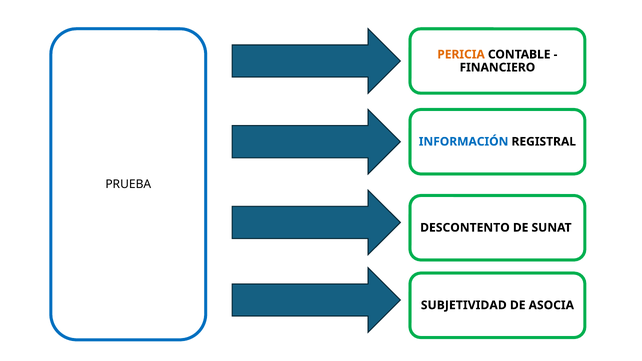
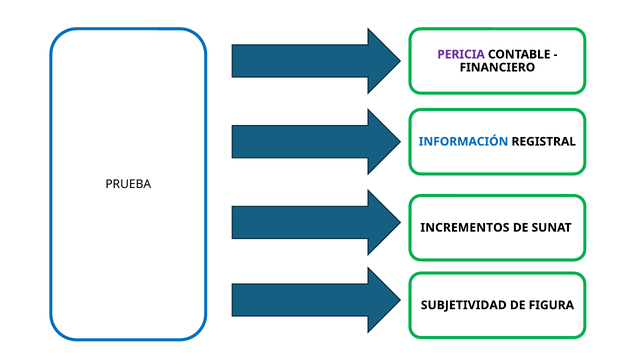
PERICIA colour: orange -> purple (461, 54)
DESCONTENTO: DESCONTENTO -> INCREMENTOS (465, 228)
ASOCIA: ASOCIA -> FIGURA (551, 305)
